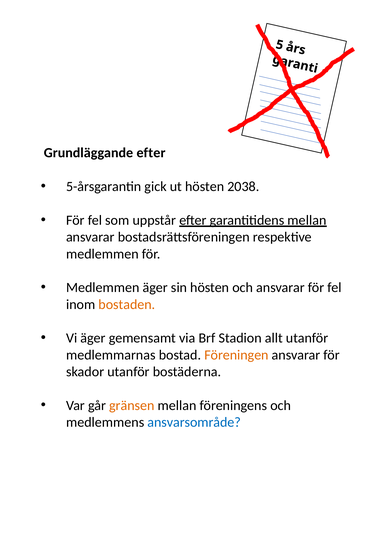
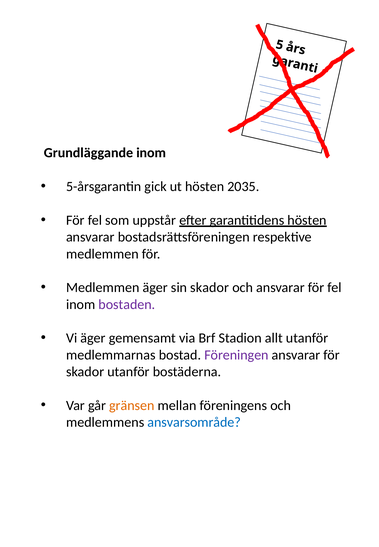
Grundläggande efter: efter -> inom (151, 153)
2038: 2038 -> 2035 (243, 187)
garantitidens mellan: mellan -> hösten (307, 220)
sin hösten: hösten -> skador (210, 288)
bostaden colour: orange -> purple (127, 305)
Föreningen colour: orange -> purple (236, 355)
